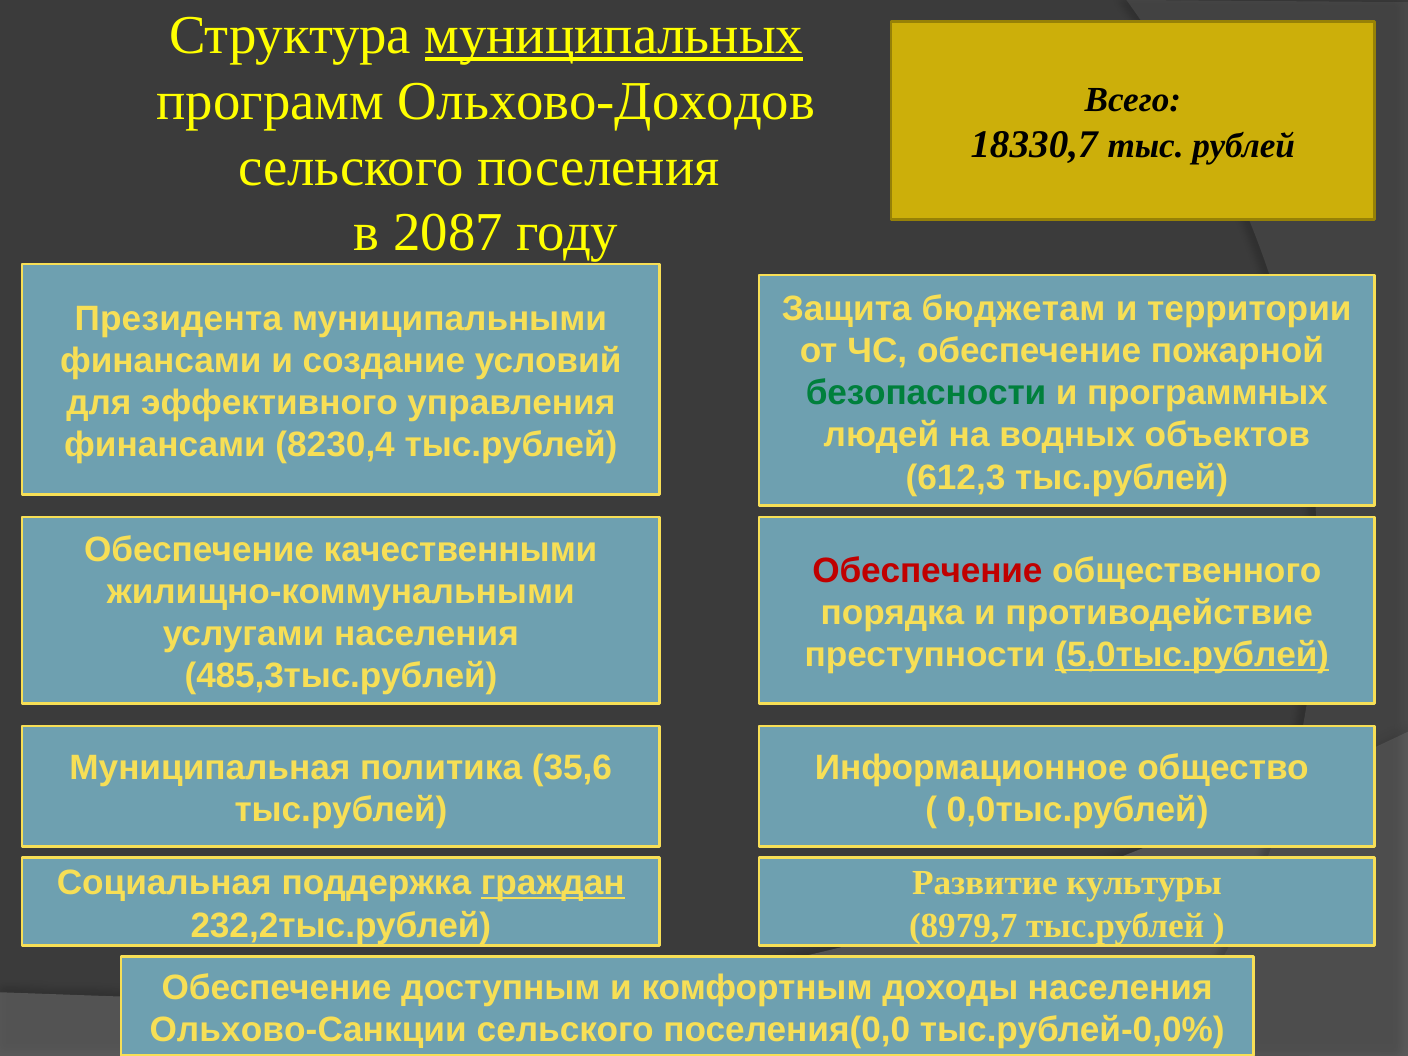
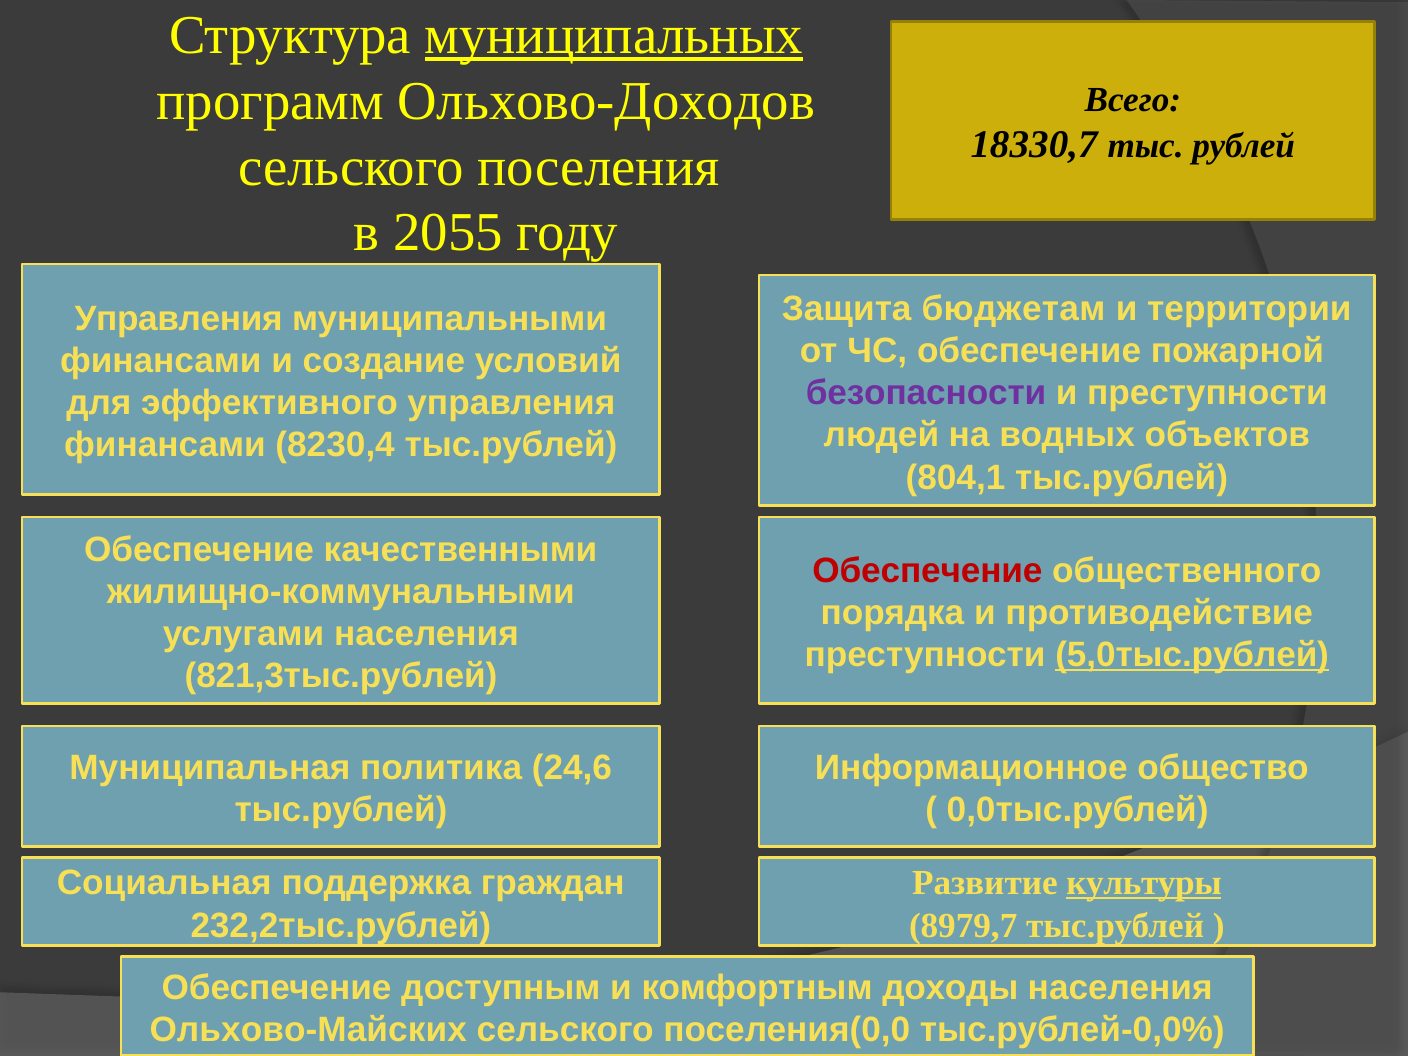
2087: 2087 -> 2055 (448, 233)
Президента: Президента -> Управления (179, 319)
безопасности colour: green -> purple (926, 393)
и программных: программных -> преступности (1207, 393)
612,3: 612,3 -> 804,1 (956, 477)
485,3тыс.рублей: 485,3тыс.рублей -> 821,3тыс.рублей (341, 676)
35,6: 35,6 -> 24,6 (572, 768)
граждан underline: present -> none (553, 883)
культуры underline: none -> present (1144, 883)
Ольхово-Санкции: Ольхово-Санкции -> Ольхово-Майских (308, 1030)
